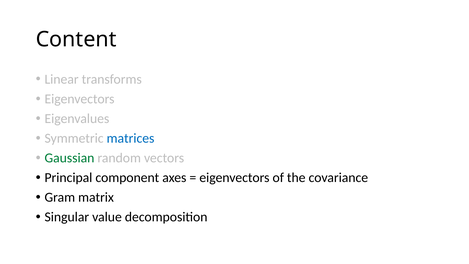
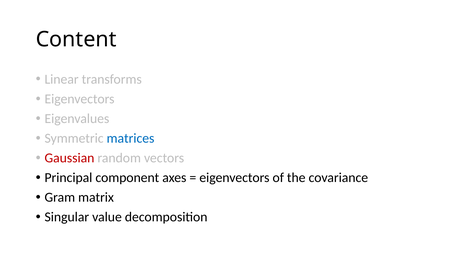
Gaussian colour: green -> red (69, 158)
